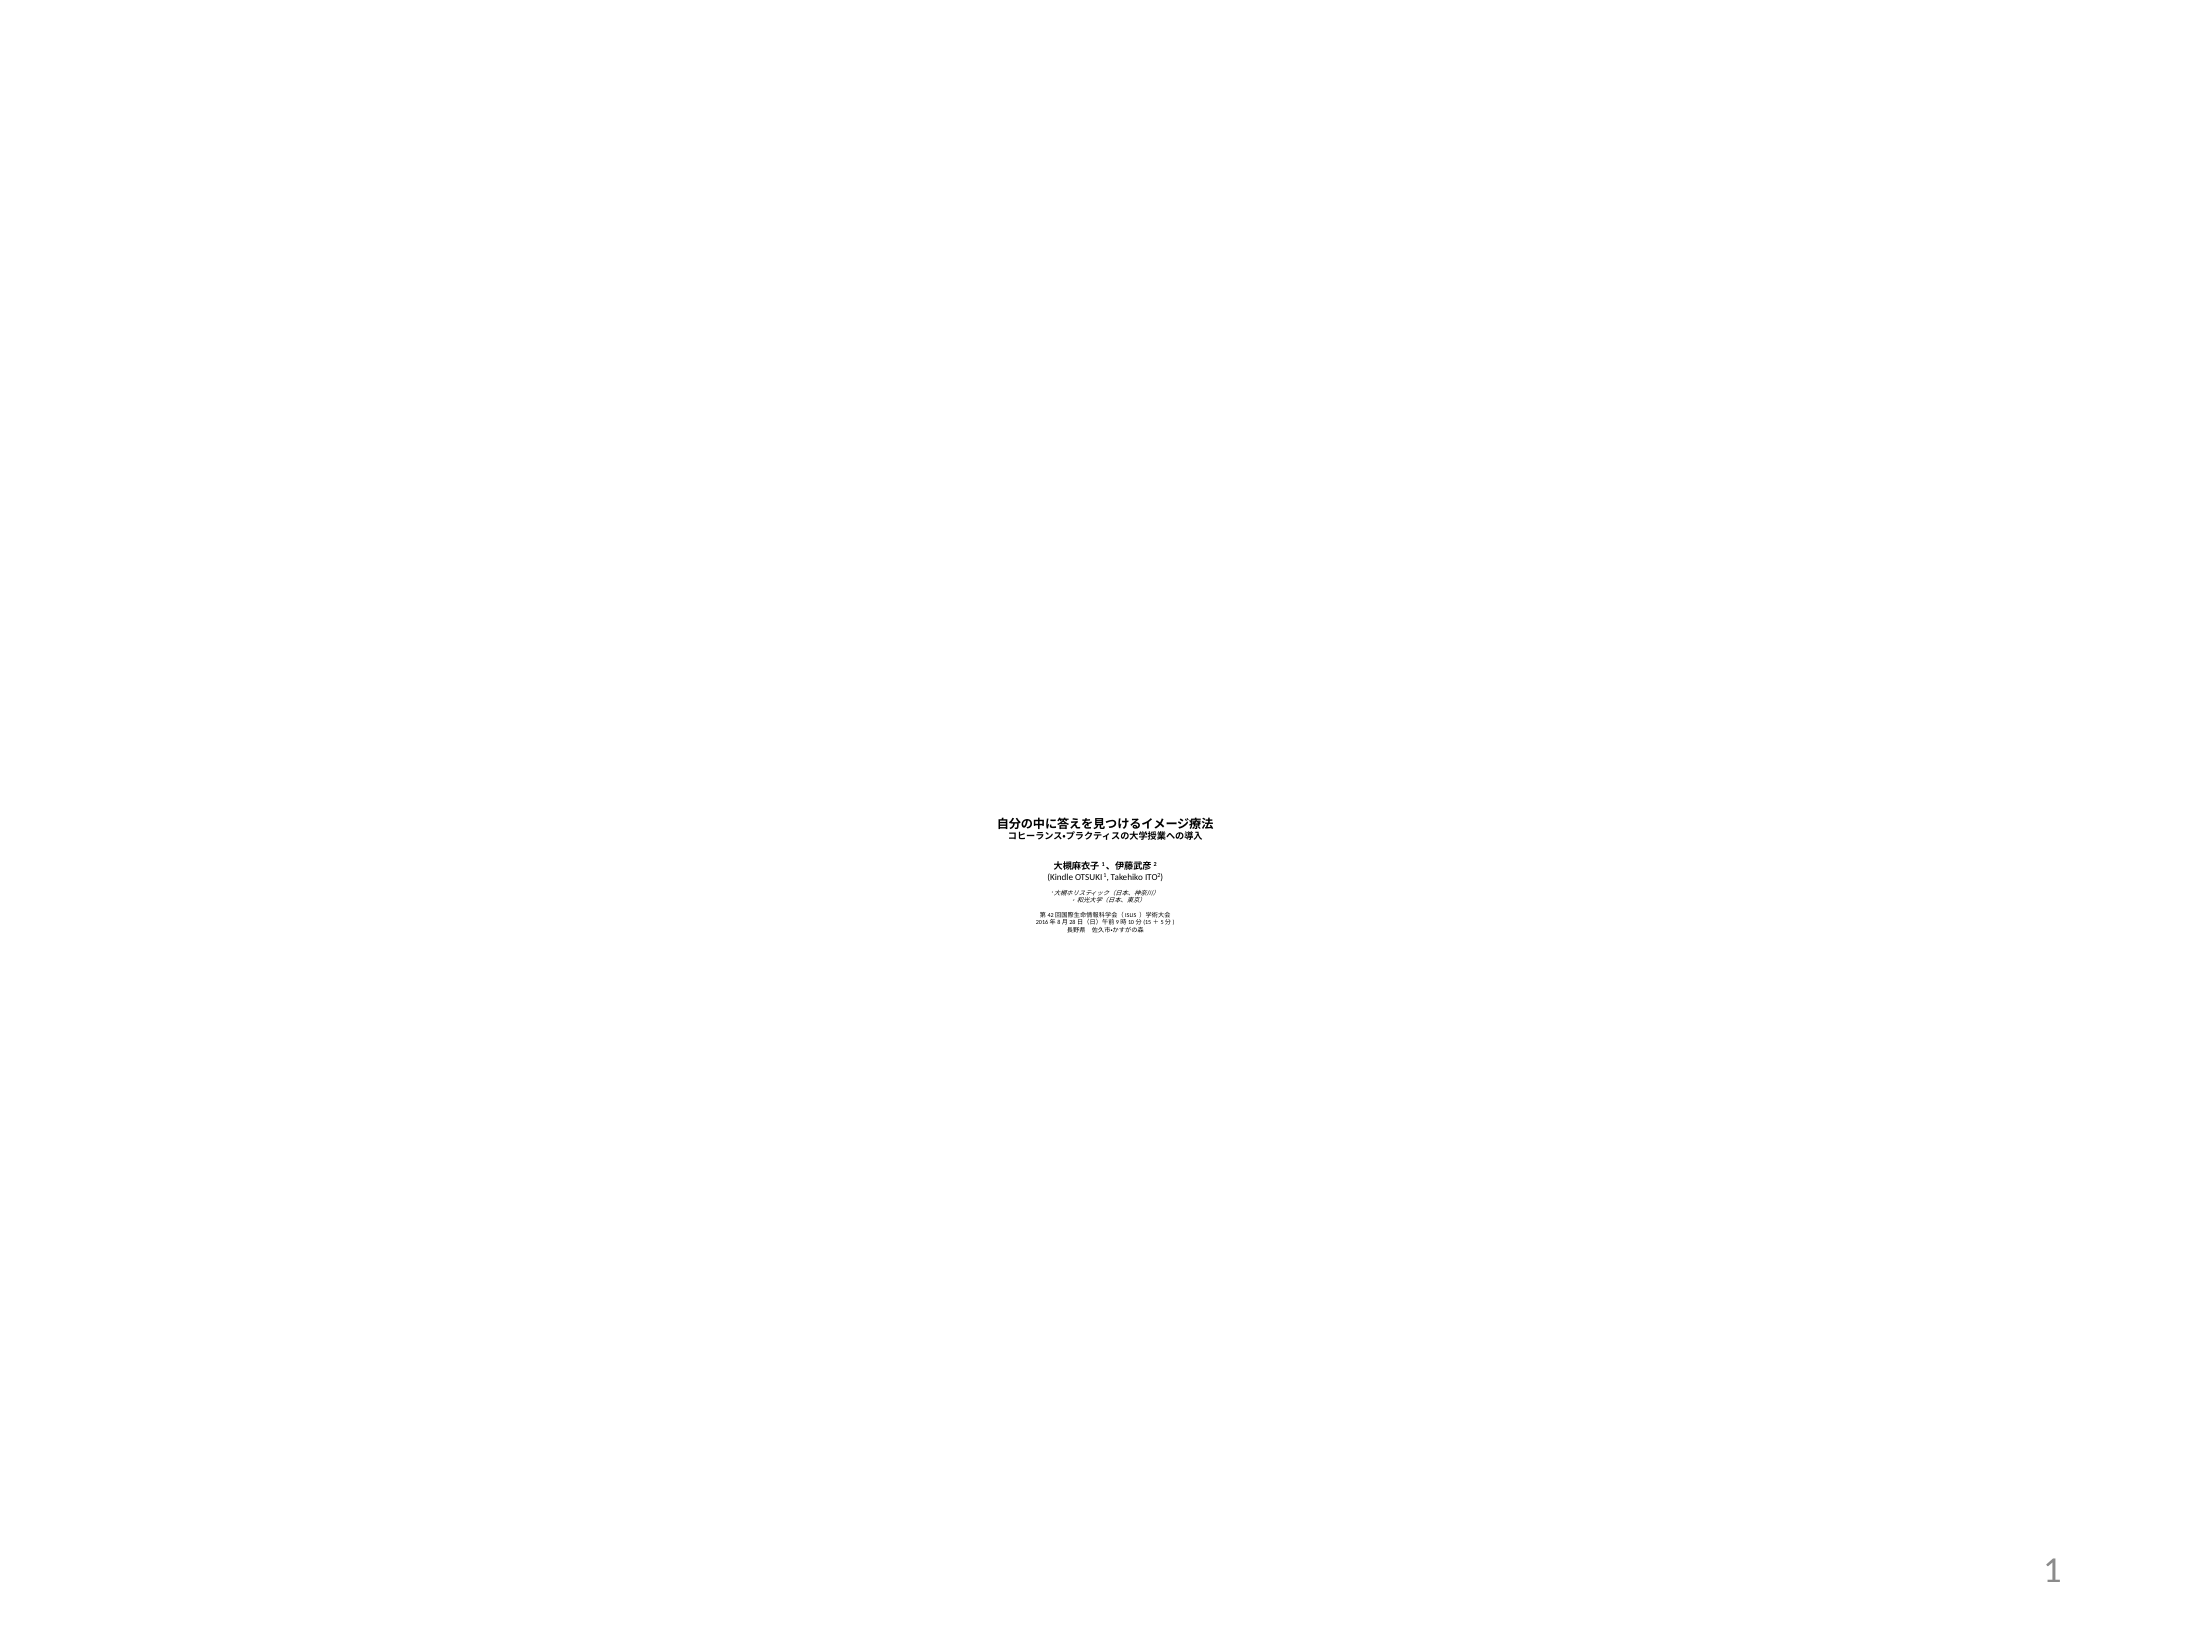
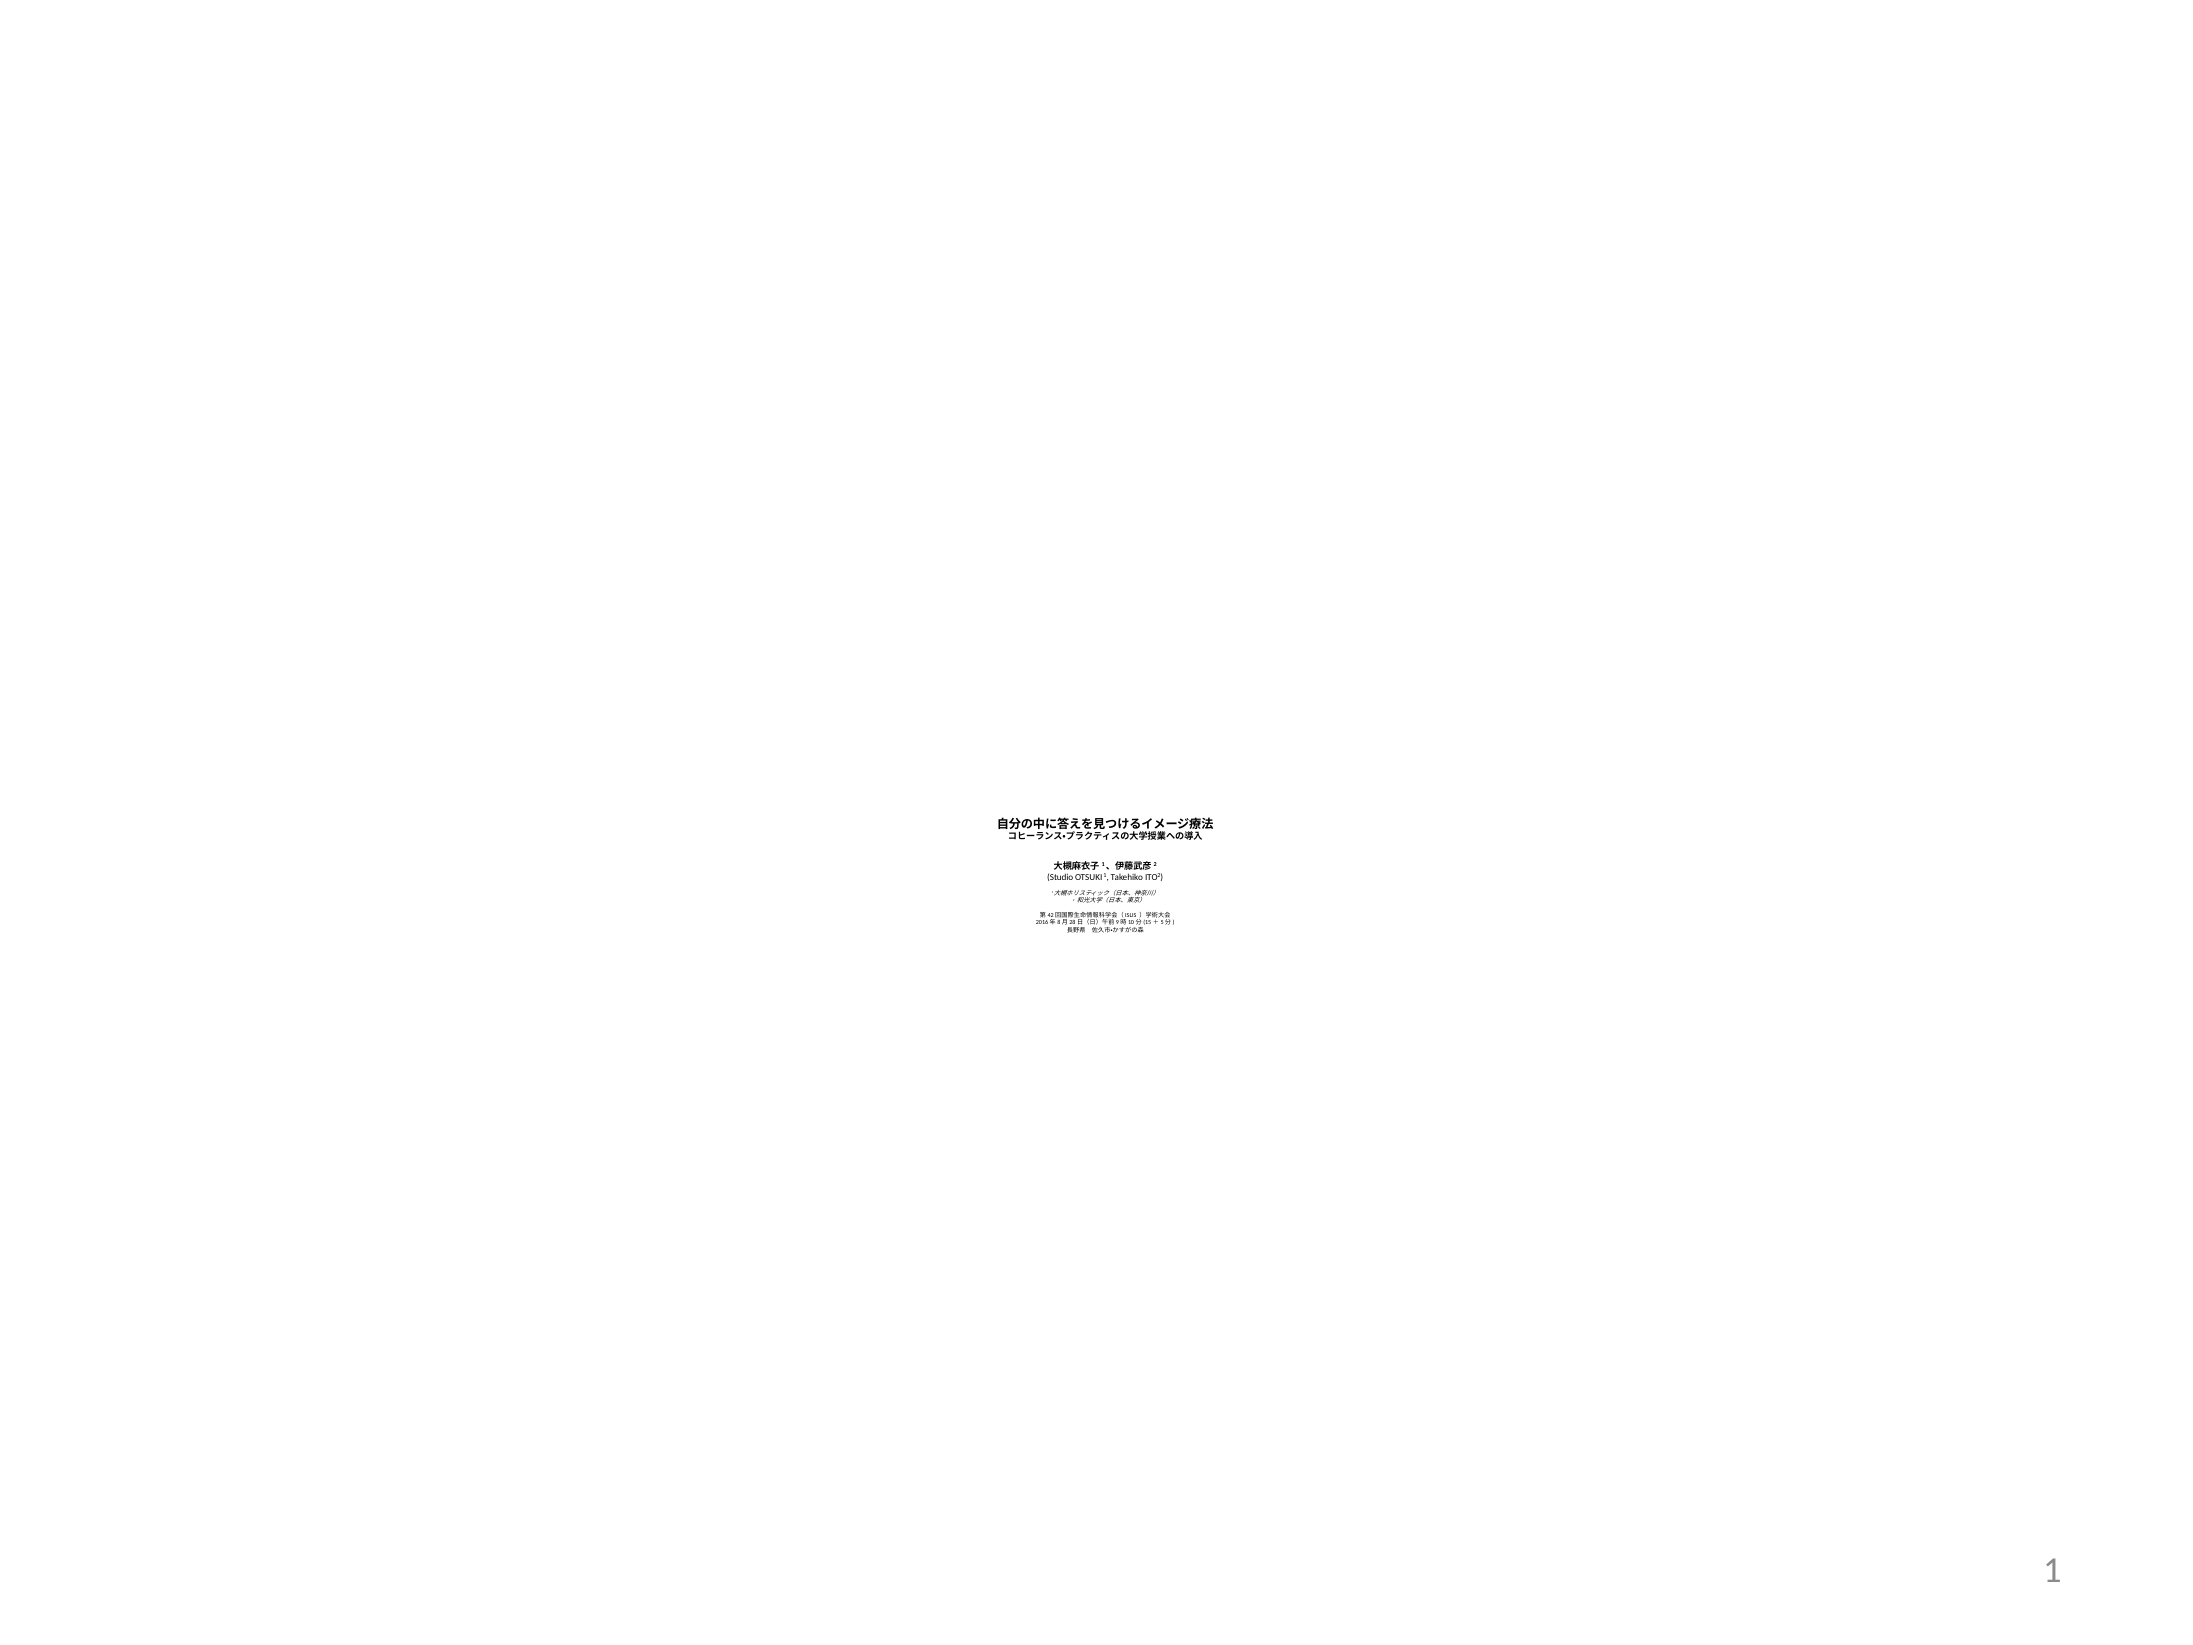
Kindle: Kindle -> Studio (1060, 877)
